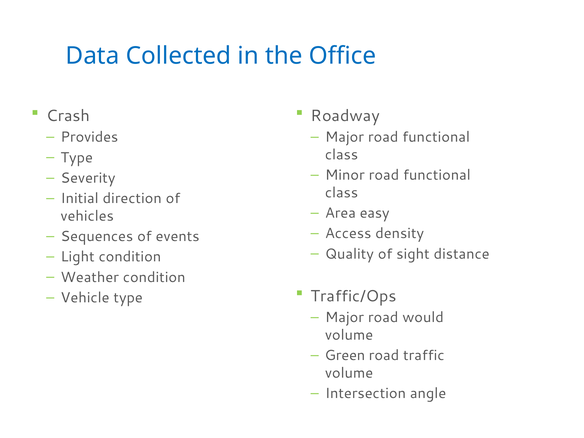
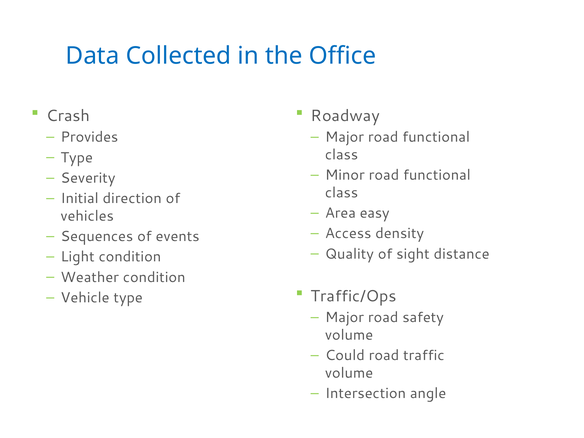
would: would -> safety (423, 317)
Green: Green -> Could (345, 355)
